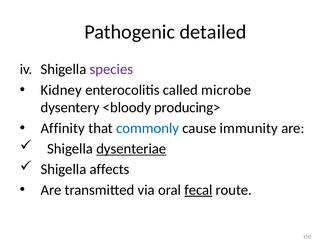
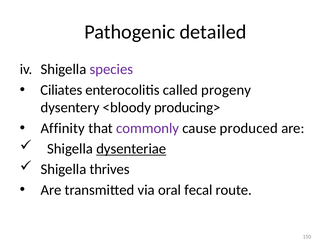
Kidney: Kidney -> Ciliates (61, 90)
microbe: microbe -> progeny (226, 90)
commonly colour: blue -> purple (148, 128)
immunity: immunity -> produced (249, 128)
affects: affects -> thrives (110, 170)
fecal underline: present -> none (198, 190)
